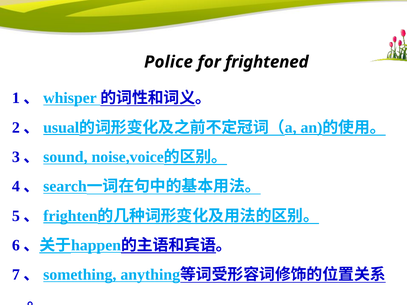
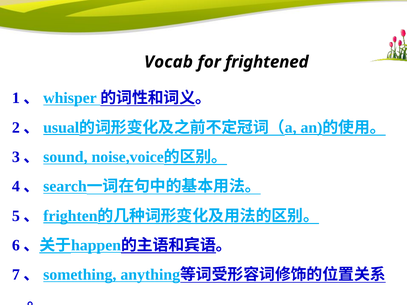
Police: Police -> Vocab (168, 62)
